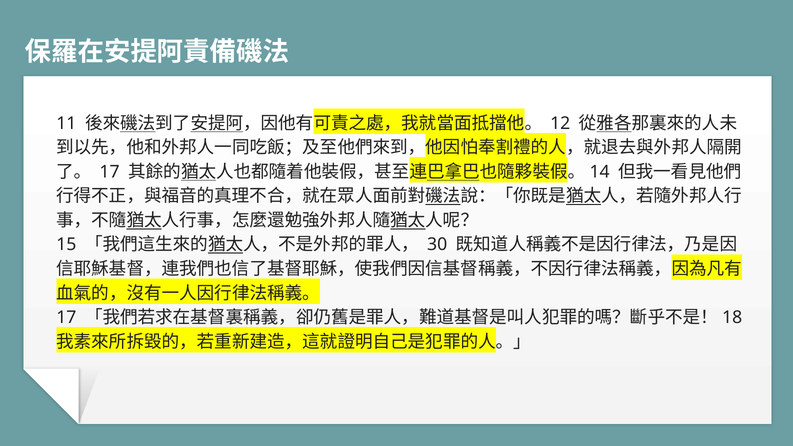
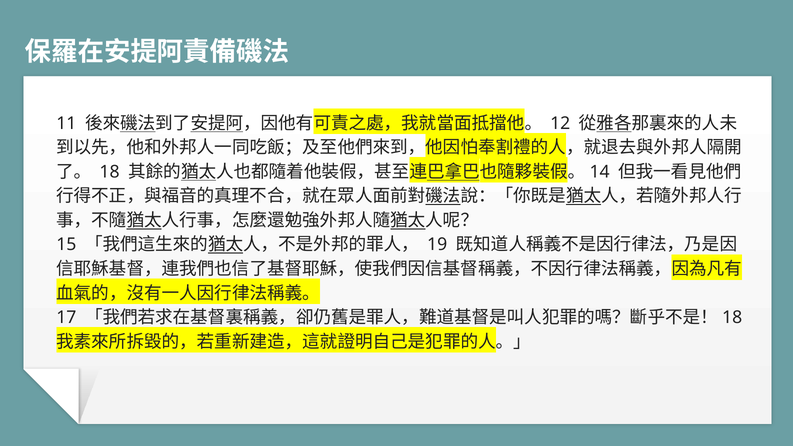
17: 17 -> 18 (110, 172)
30: 30 -> 19 (437, 245)
